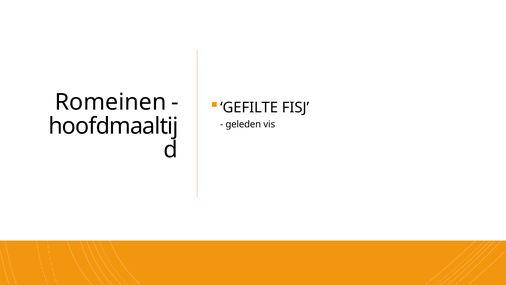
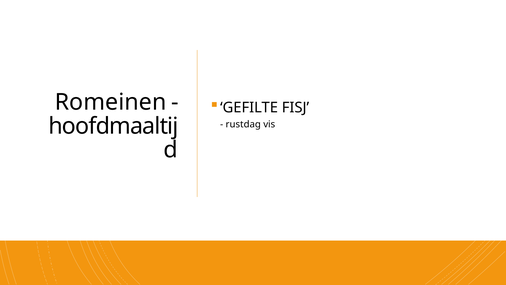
geleden: geleden -> rustdag (243, 124)
